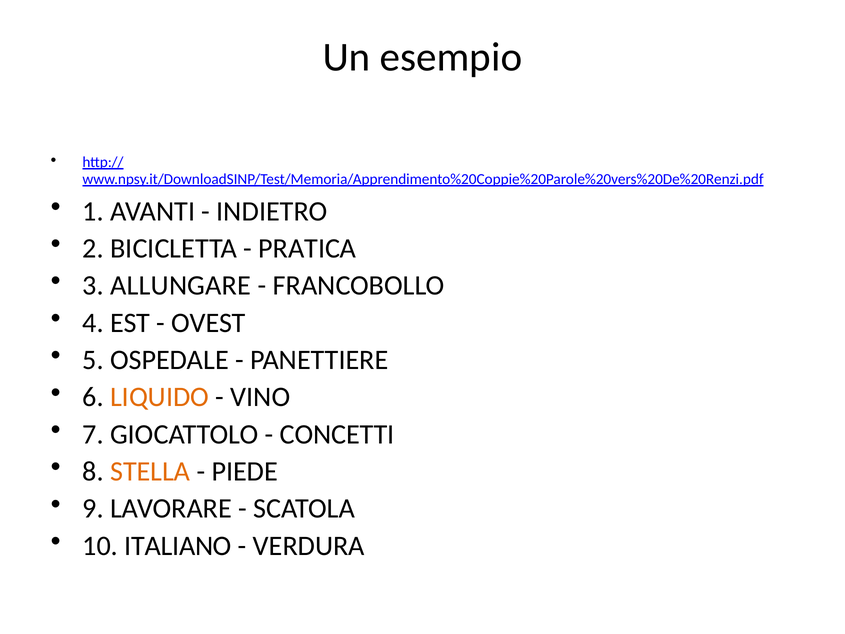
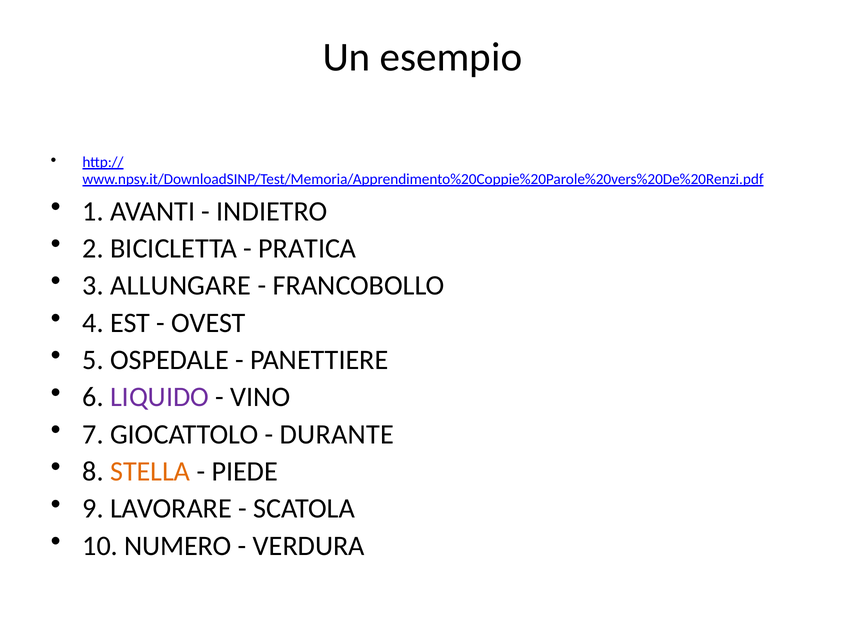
LIQUIDO colour: orange -> purple (160, 397)
CONCETTI: CONCETTI -> DURANTE (337, 434)
ITALIANO: ITALIANO -> NUMERO (178, 546)
